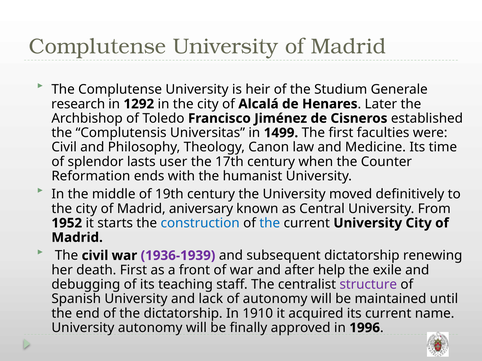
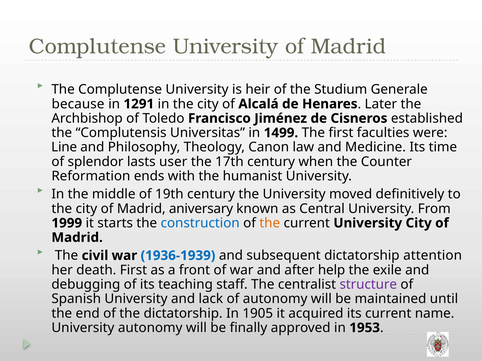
research: research -> because (78, 104)
1292: 1292 -> 1291 (139, 104)
Civil: Civil -> Line (64, 147)
1952: 1952 -> 1999 (67, 223)
the colour: blue -> orange (270, 223)
1936-1939 colour: purple -> blue (178, 256)
renewing: renewing -> attention (433, 256)
1910: 1910 -> 1905 (258, 314)
1996: 1996 -> 1953 (365, 328)
